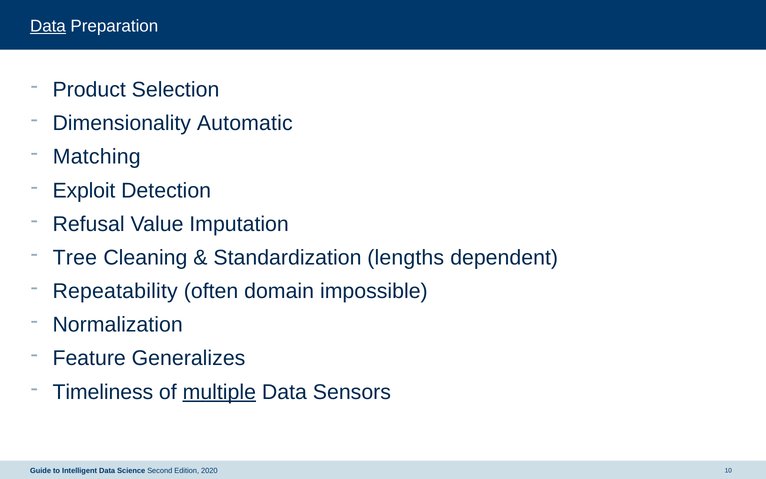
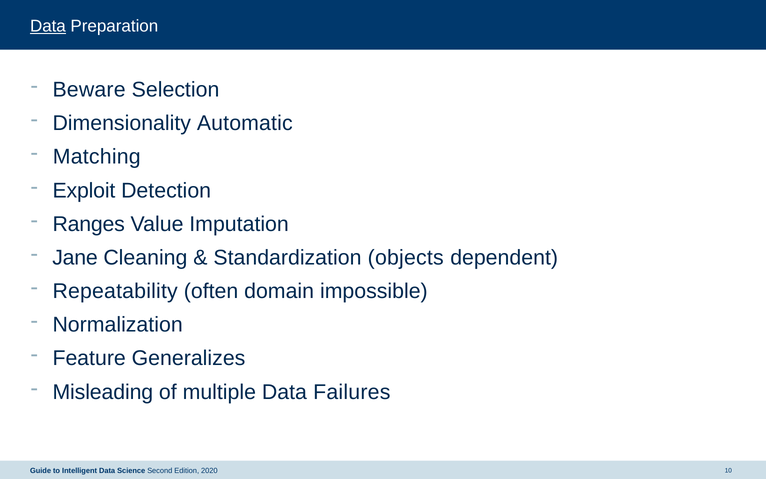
Product: Product -> Beware (89, 90)
Refusal: Refusal -> Ranges (89, 224)
Tree: Tree -> Jane (75, 258)
lengths: lengths -> objects (406, 258)
Timeliness: Timeliness -> Misleading (103, 392)
multiple underline: present -> none (219, 392)
Sensors: Sensors -> Failures (352, 392)
